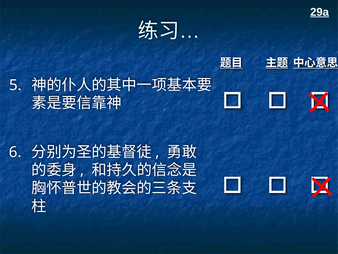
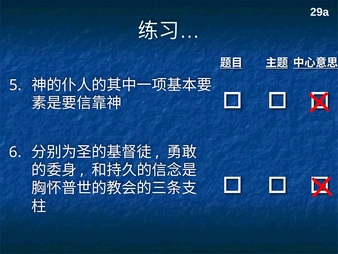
29a underline: present -> none (320, 12)
